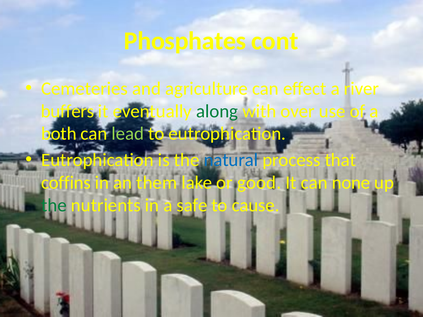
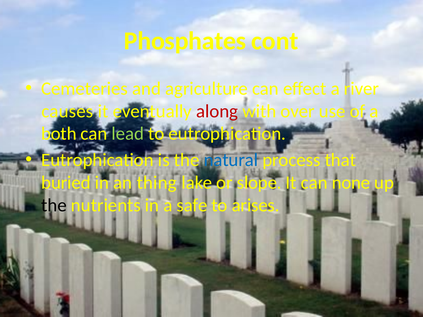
buffers: buffers -> causes (67, 111)
along colour: green -> red (217, 111)
coffins: coffins -> buried (66, 183)
them: them -> thing (157, 183)
good: good -> slope (259, 183)
the colour: green -> black (54, 205)
cause: cause -> arises (256, 205)
